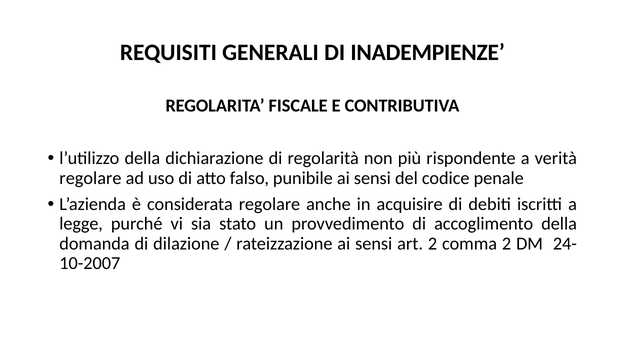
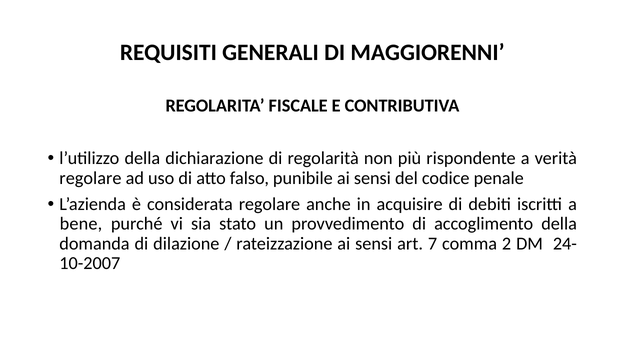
INADEMPIENZE: INADEMPIENZE -> MAGGIORENNI (428, 53)
legge: legge -> bene (81, 224)
art 2: 2 -> 7 (433, 243)
